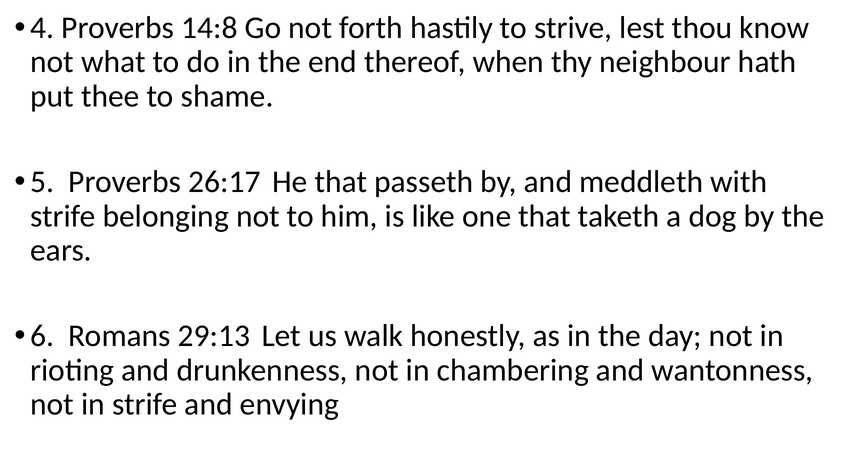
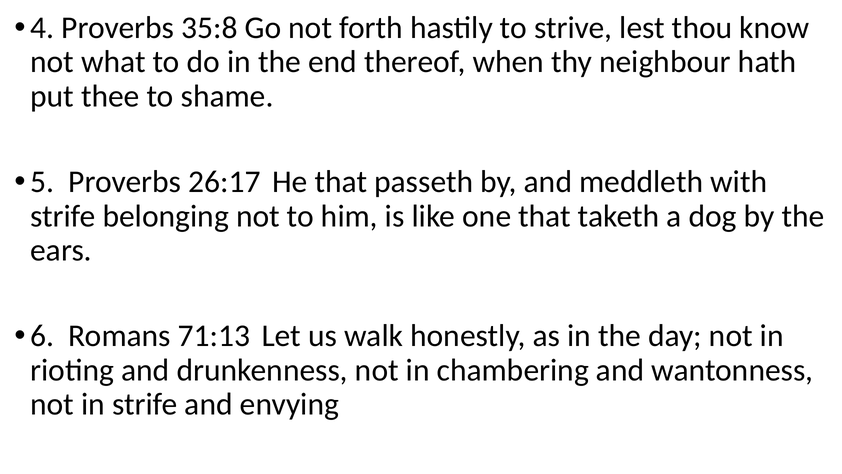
14:8: 14:8 -> 35:8 (209, 28)
29:13: 29:13 -> 71:13 (214, 336)
